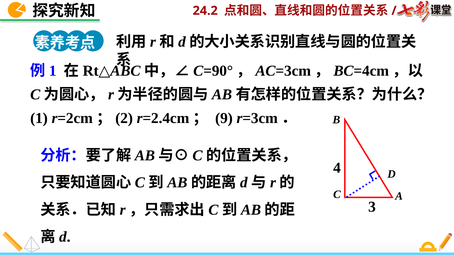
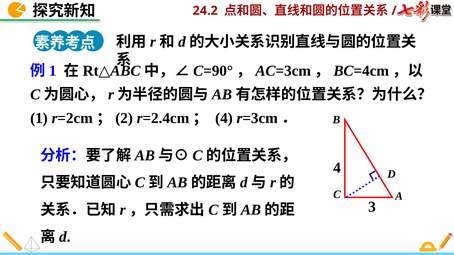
r=2.4cm； 9: 9 -> 4 (224, 118)
